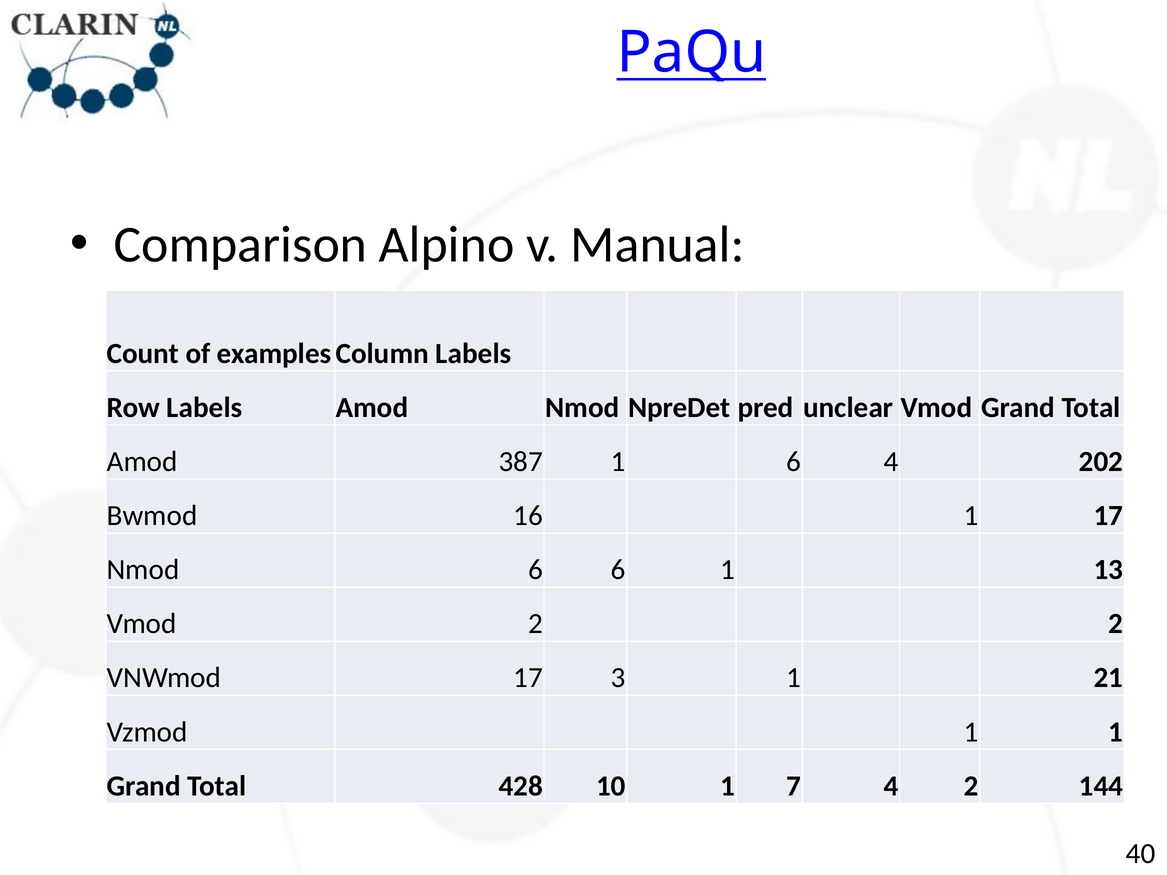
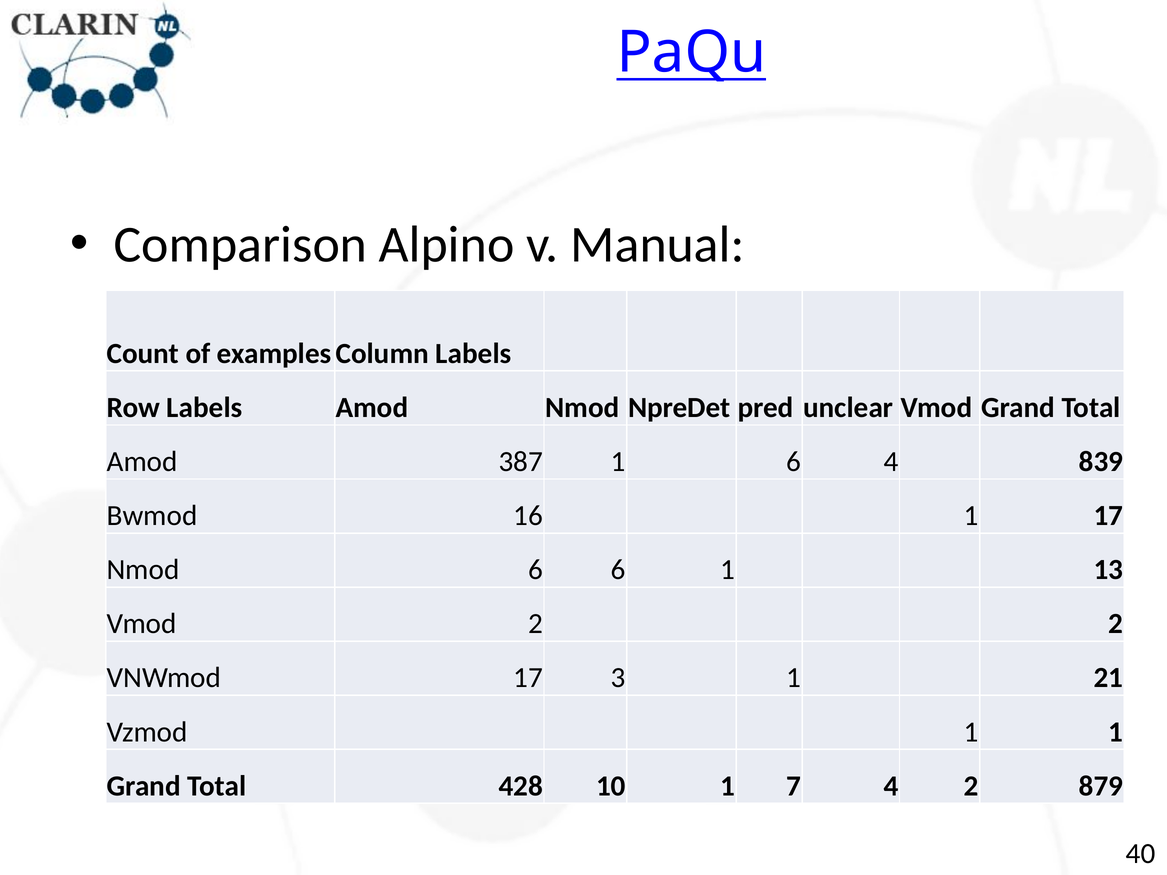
202: 202 -> 839 (1101, 462)
144: 144 -> 879 (1101, 786)
